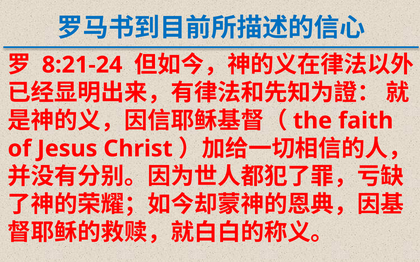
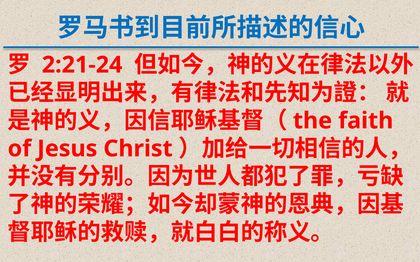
8:21-24: 8:21-24 -> 2:21-24 (82, 65)
